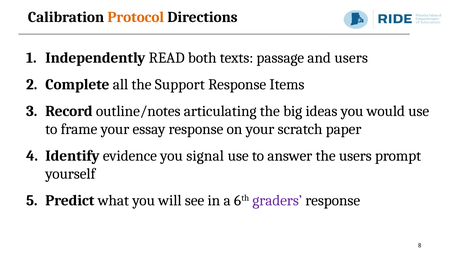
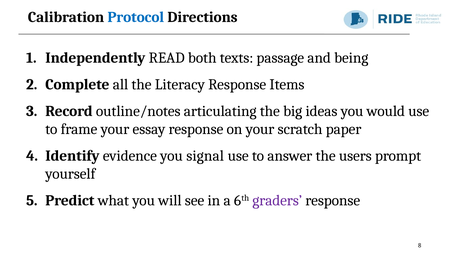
Protocol colour: orange -> blue (136, 17)
and users: users -> being (351, 58)
Support: Support -> Literacy (180, 84)
